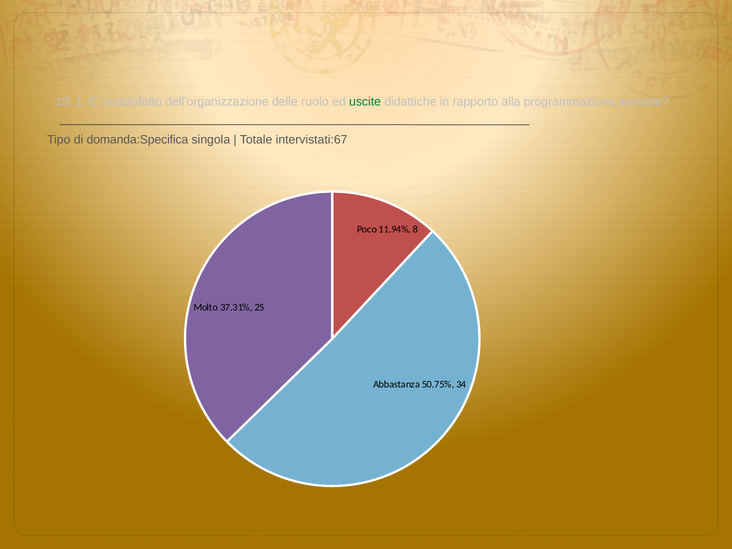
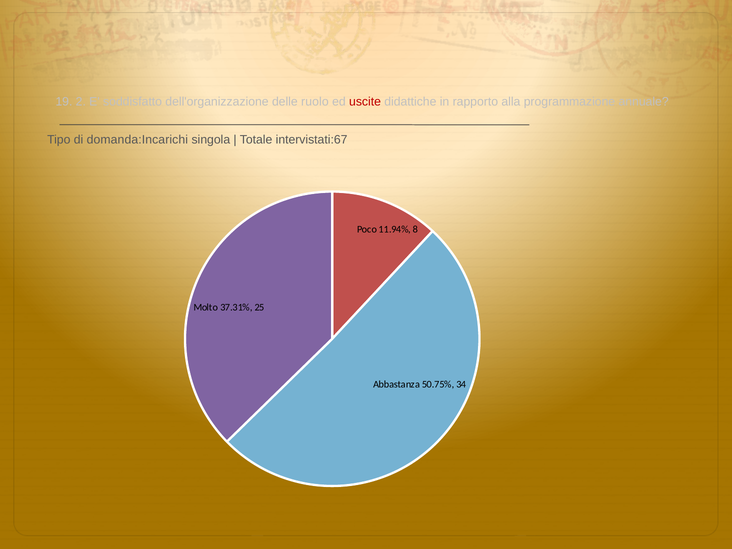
1: 1 -> 2 (81, 101)
uscite colour: green -> red (365, 101)
domanda:Specifica: domanda:Specifica -> domanda:Incarichi (137, 140)
